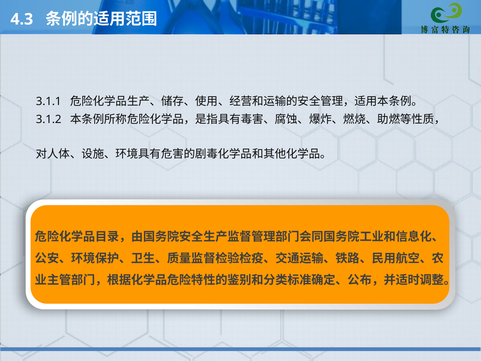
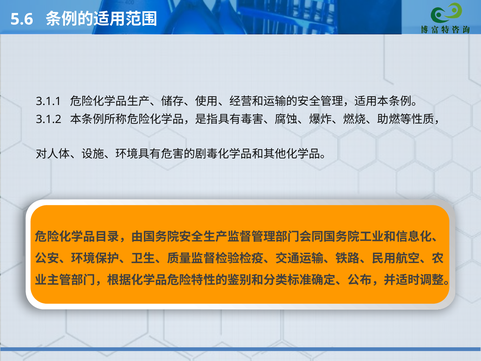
4.3: 4.3 -> 5.6 (22, 19)
